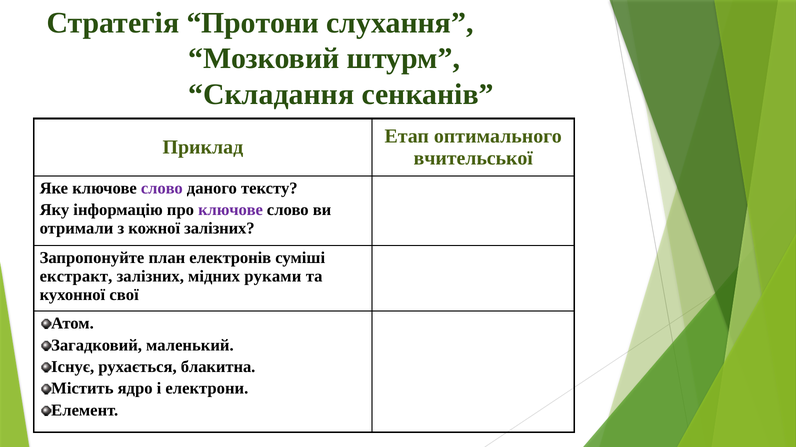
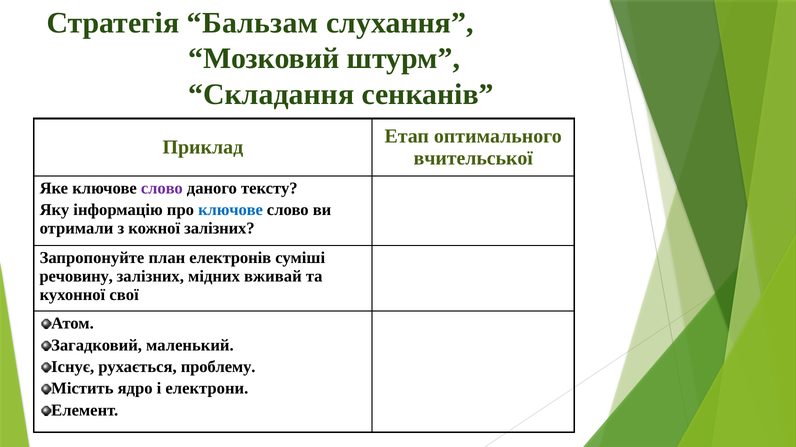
Протони: Протони -> Бальзам (253, 23)
ключове colour: purple -> blue (231, 210)
екстракт: екстракт -> речовину (76, 277)
руками: руками -> вживай (273, 277)
блакитна: блакитна -> проблему (218, 367)
